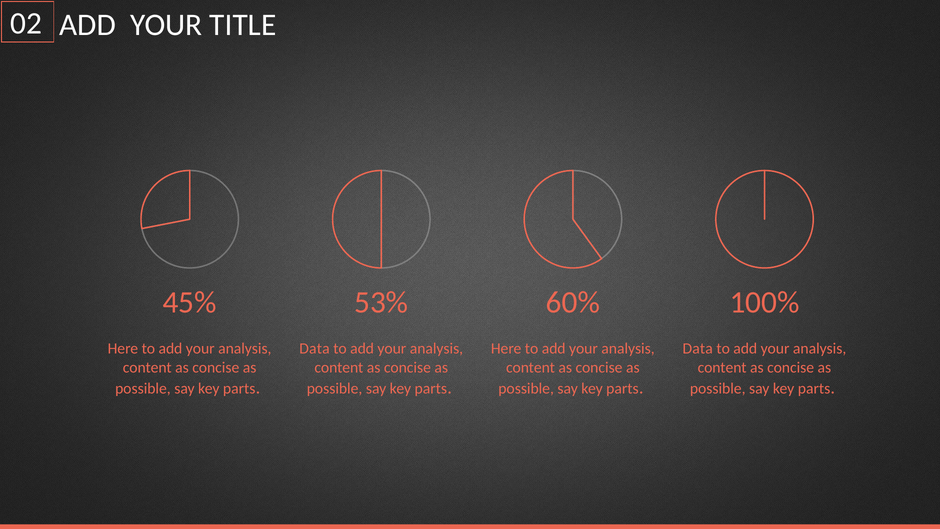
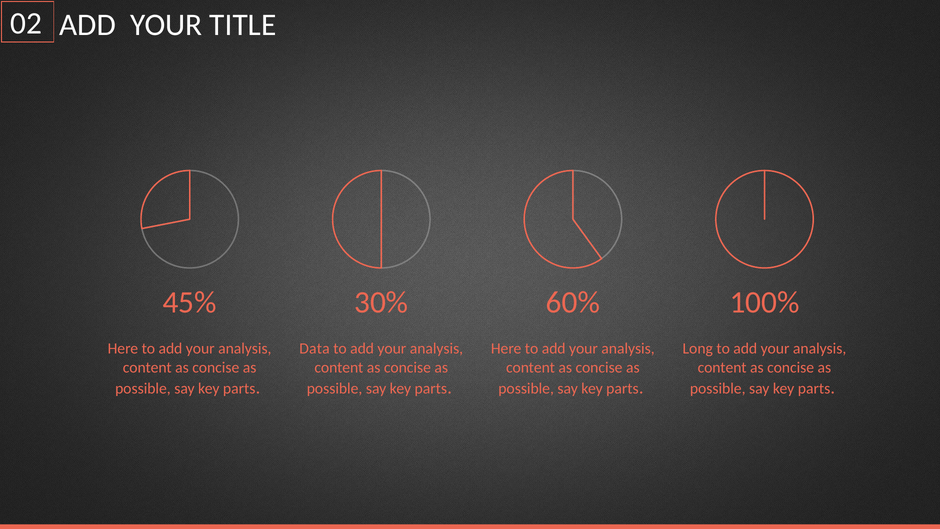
53%: 53% -> 30% (381, 302)
Data: Data -> Long (698, 348)
